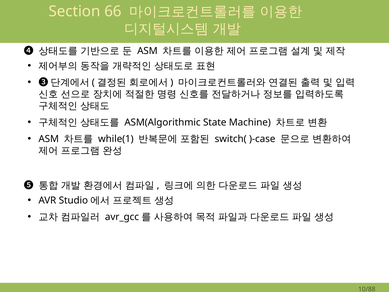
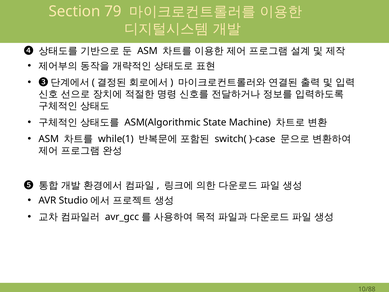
66: 66 -> 79 (113, 11)
